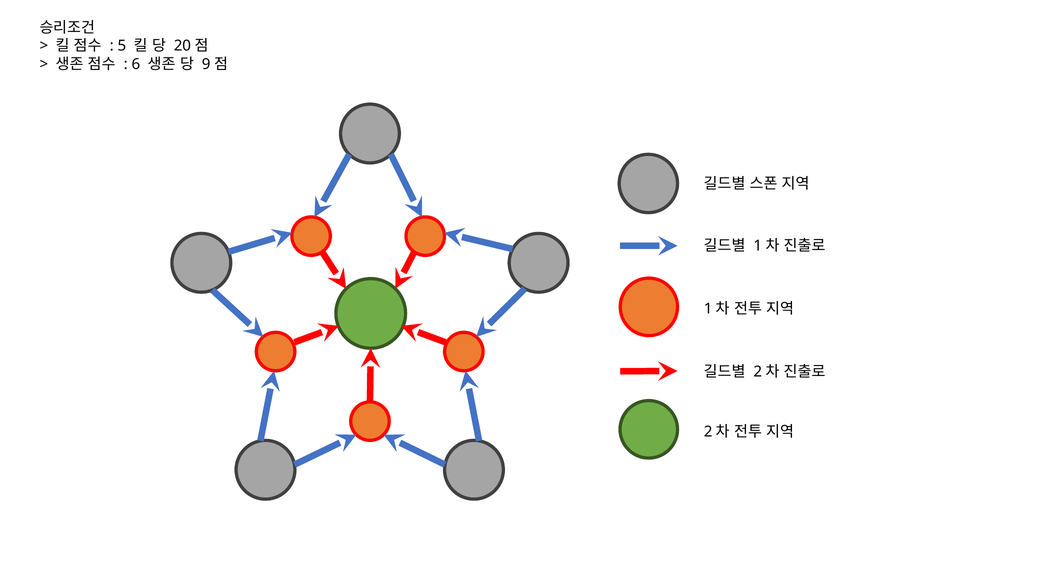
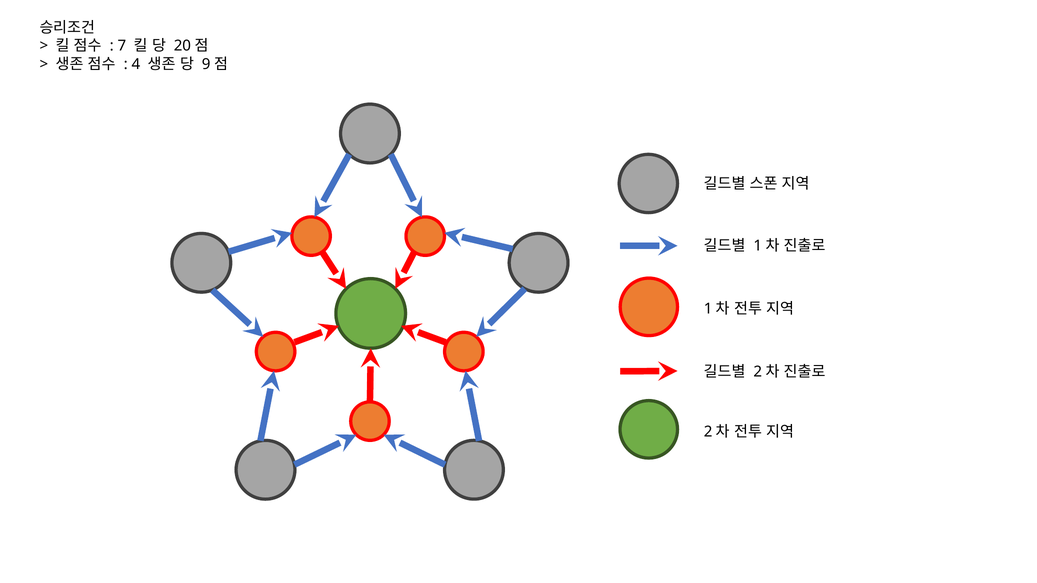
5: 5 -> 7 (122, 46)
6: 6 -> 4 (136, 64)
